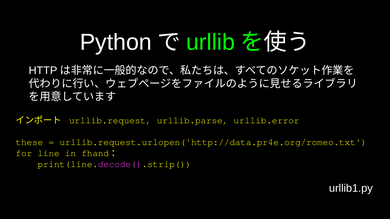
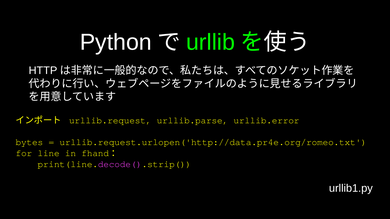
these: these -> bytes (29, 142)
